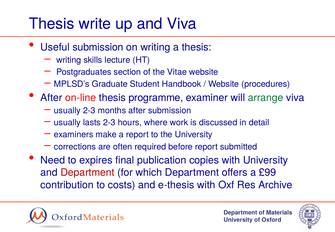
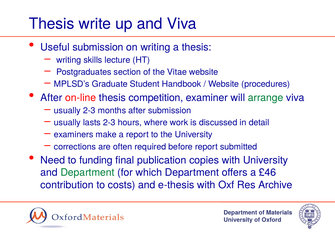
programme: programme -> competition (156, 98)
expires: expires -> funding (96, 160)
Department colour: red -> green (88, 173)
£99: £99 -> £46 (267, 173)
